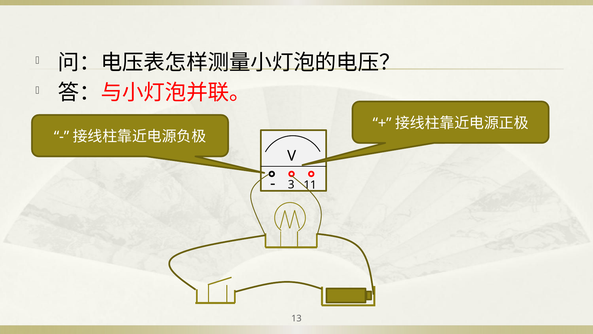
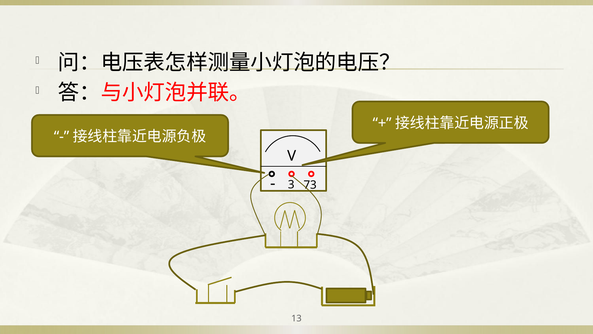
11: 11 -> 73 (310, 185)
